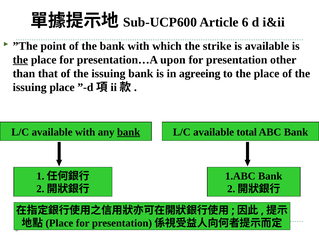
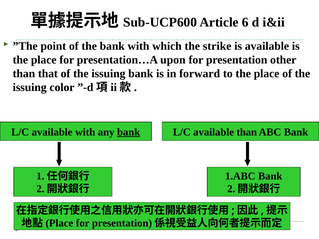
the underline: present -> none (20, 60)
agreeing: agreeing -> forward (200, 74)
issuing place: place -> color (62, 87)
available total: total -> than (247, 132)
